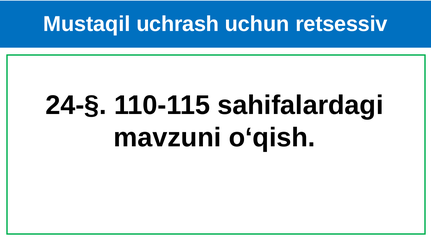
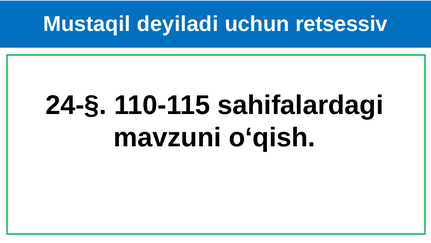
uchrash: uchrash -> deyiladi (178, 24)
